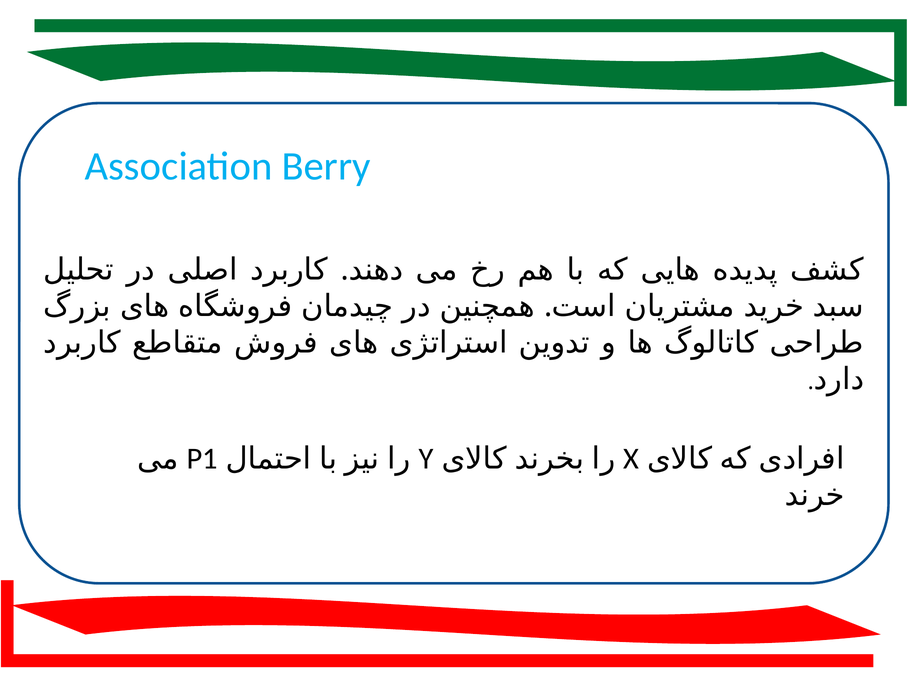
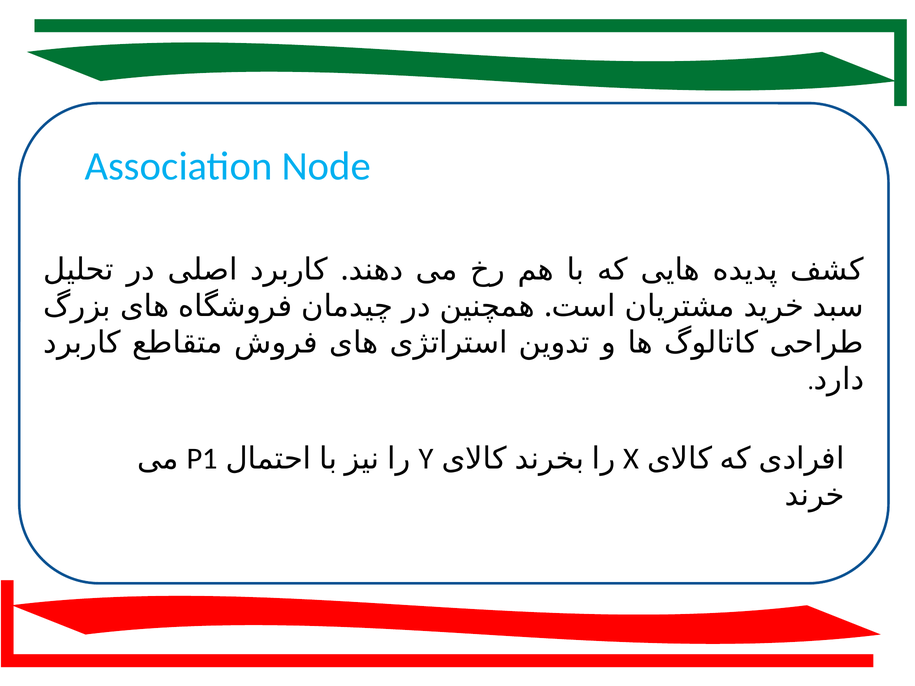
Berry: Berry -> Node (326, 166)
